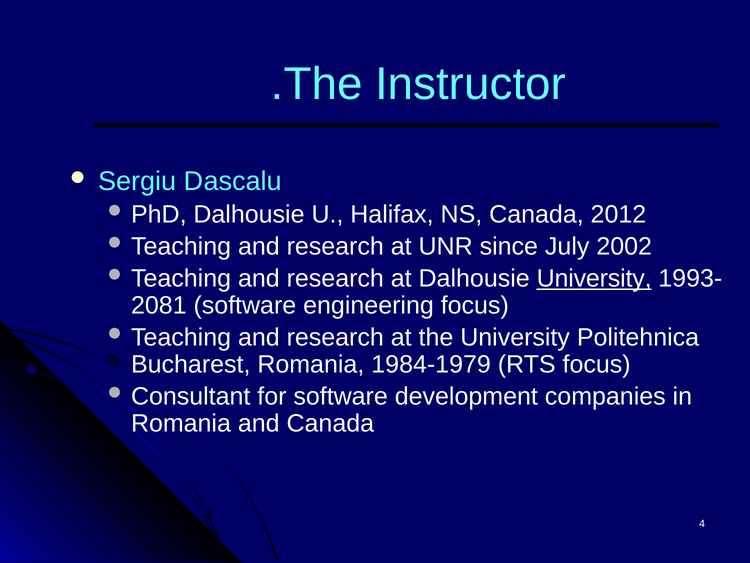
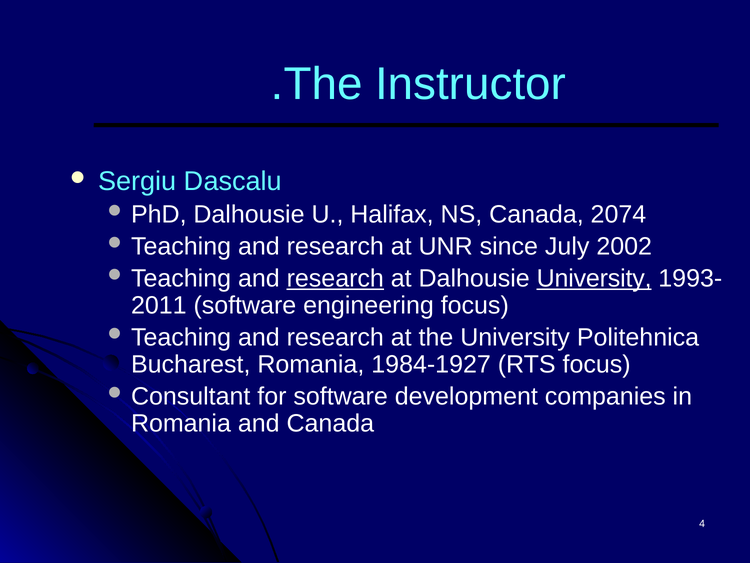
2012: 2012 -> 2074 (618, 214)
research underline: none -> present (335, 278)
2081: 2081 -> 2011 (159, 305)
1984-1979: 1984-1979 -> 1984-1927 (431, 364)
